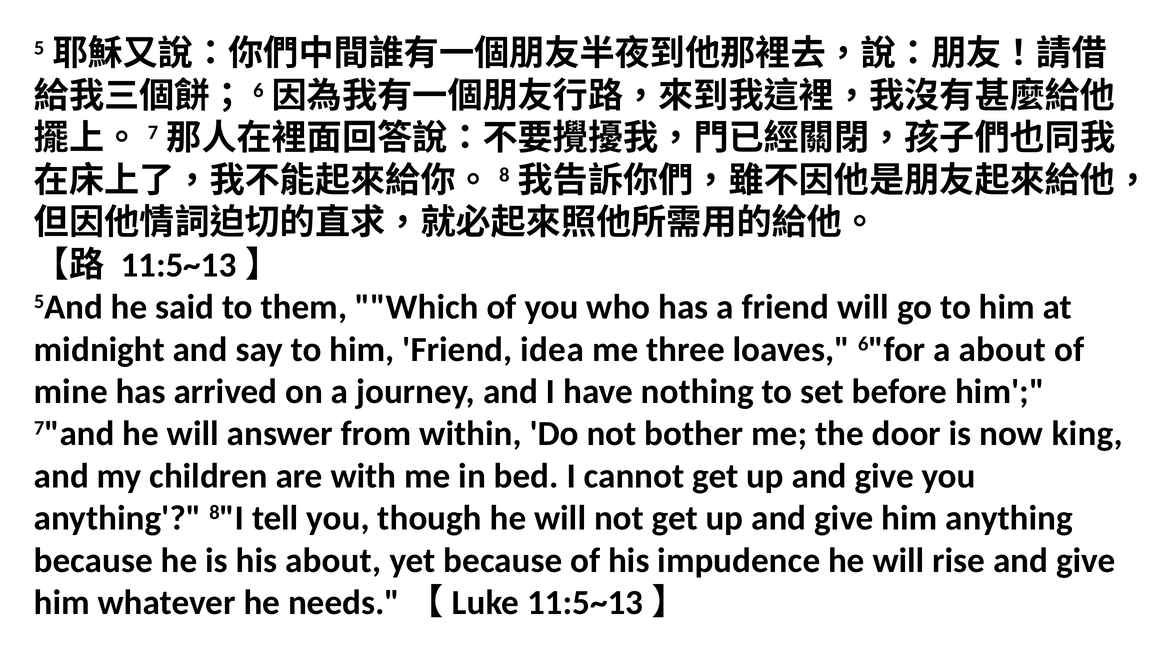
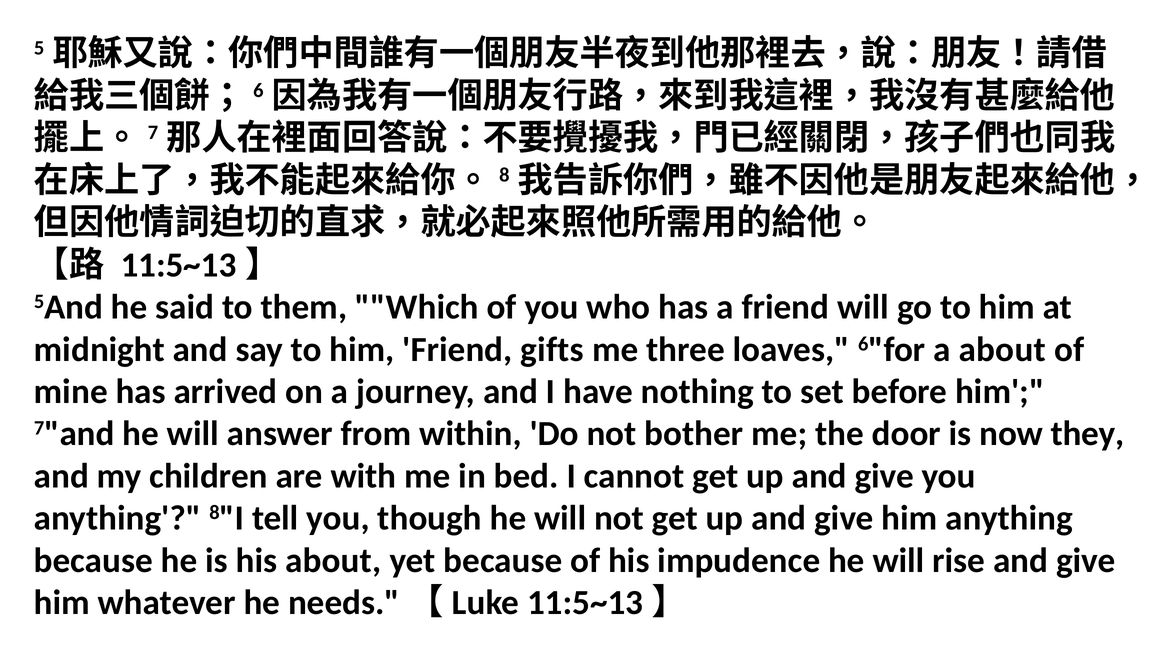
idea: idea -> gifts (552, 349)
king: king -> they (1088, 434)
